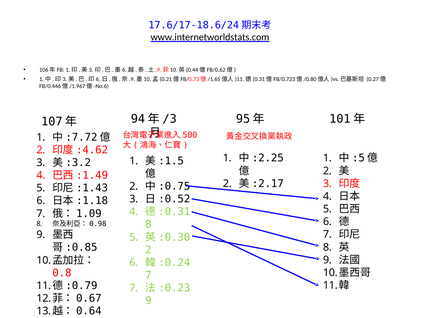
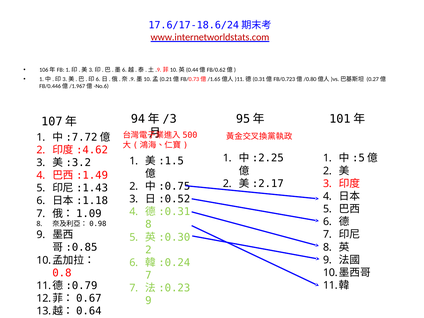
www.internetworldstats.com colour: black -> red (210, 37)
